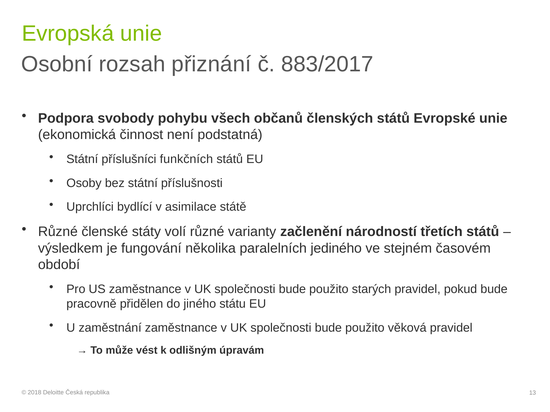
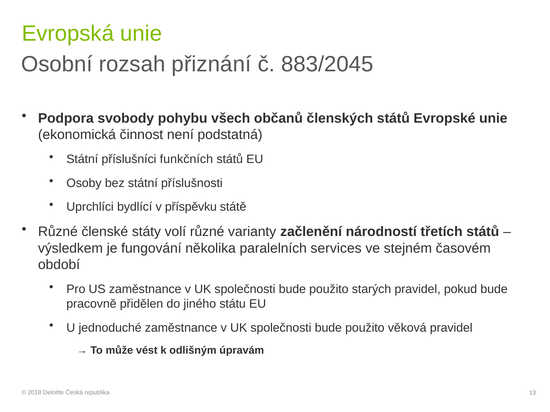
883/2017: 883/2017 -> 883/2045 (327, 64)
asimilace: asimilace -> příspěvku (191, 207)
jediného: jediného -> services (336, 248)
zaměstnání: zaměstnání -> jednoduché (110, 328)
